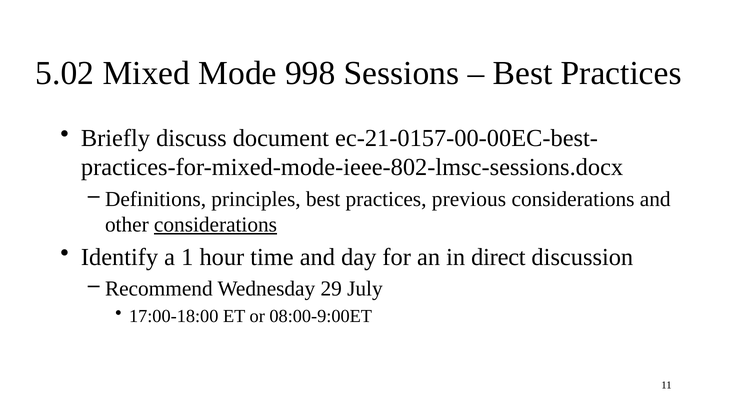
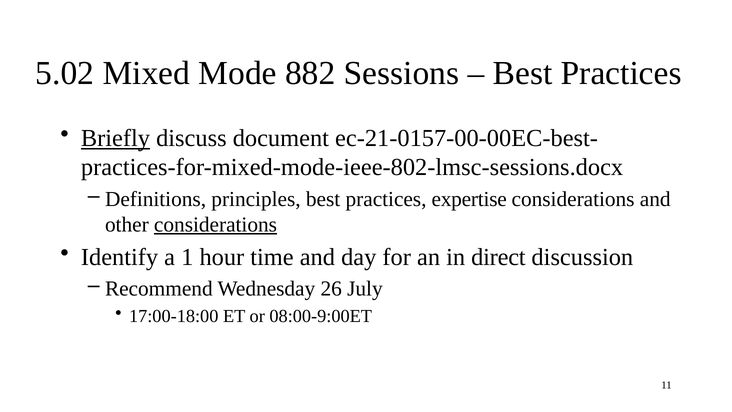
998: 998 -> 882 (310, 73)
Briefly underline: none -> present (116, 138)
previous: previous -> expertise (469, 199)
29: 29 -> 26 (331, 289)
